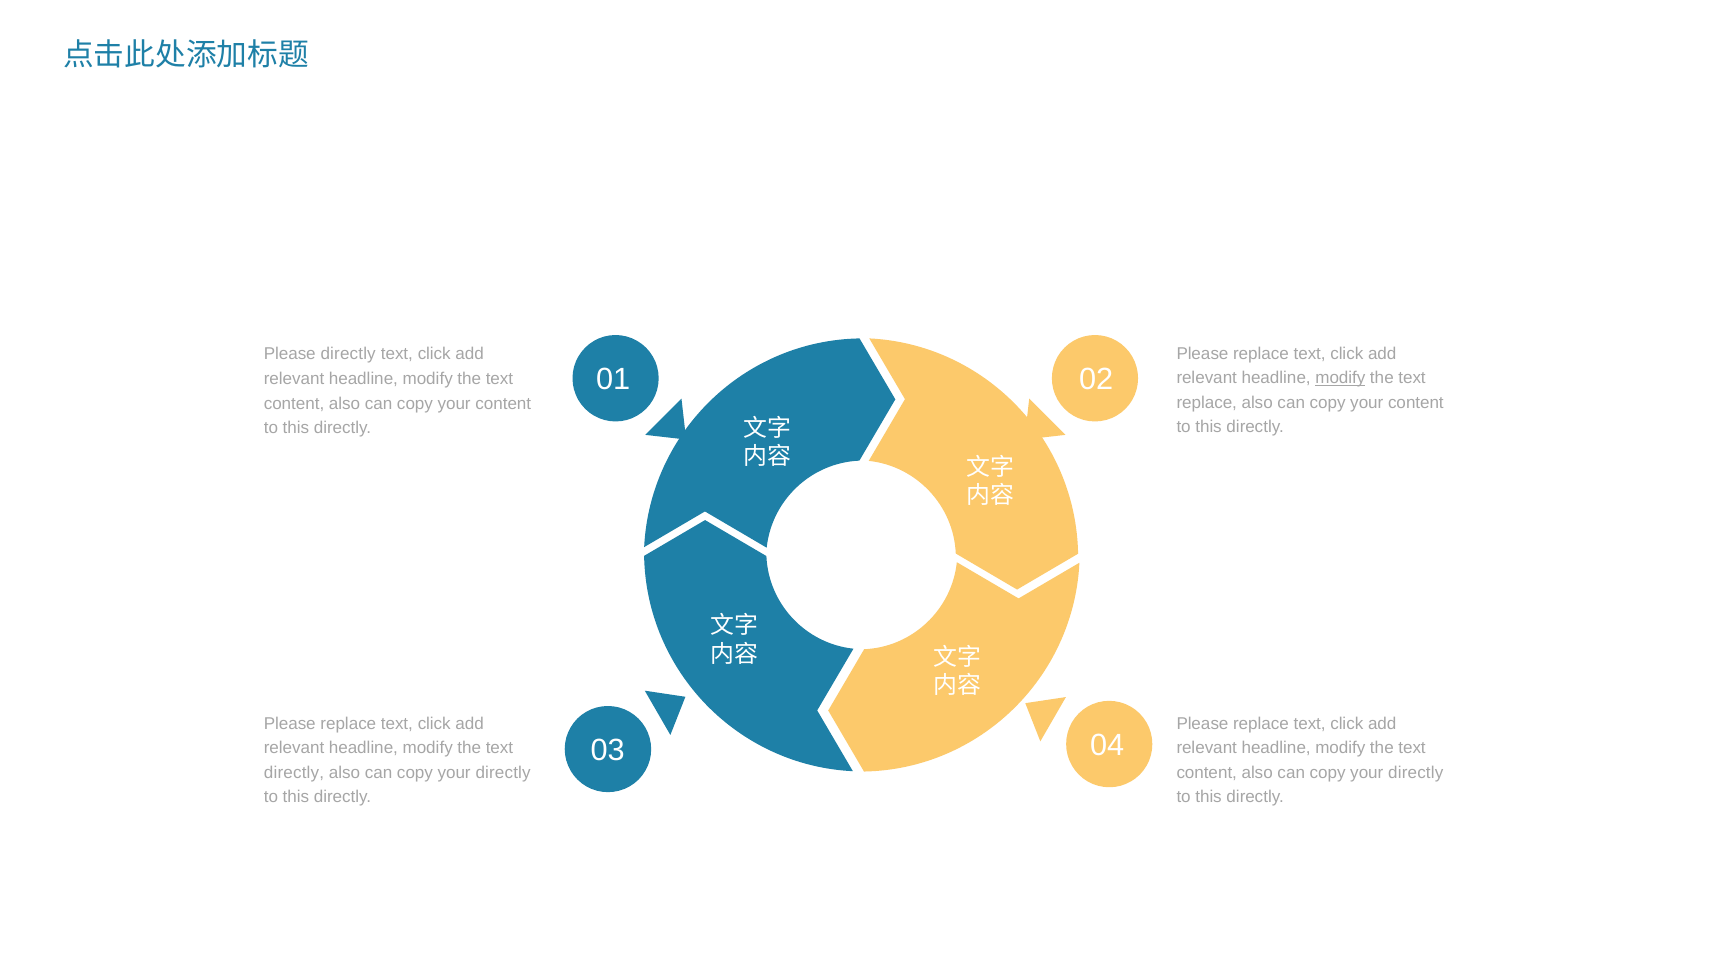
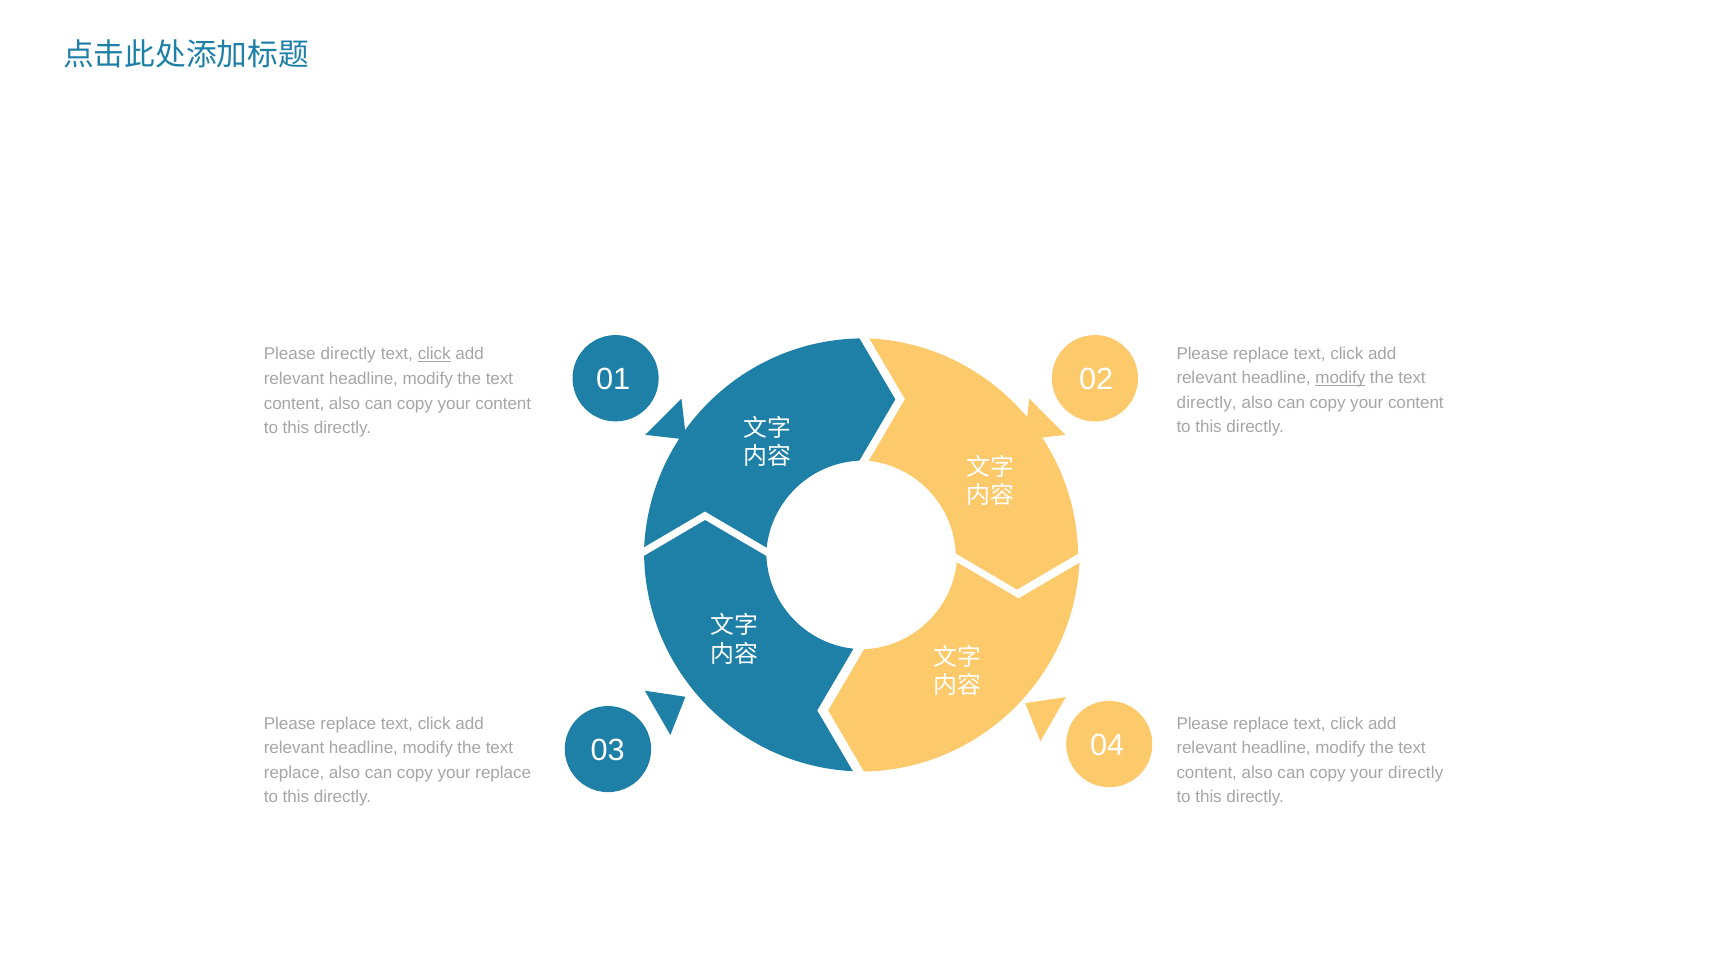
click underline: none -> present (434, 354)
replace: replace -> directly (1207, 403)
directly: directly -> replace (294, 773)
directly: directly -> replace (503, 773)
